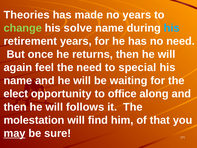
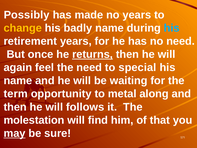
Theories: Theories -> Possibly (27, 15)
change colour: light green -> yellow (23, 28)
solve: solve -> badly (78, 28)
returns underline: none -> present (93, 54)
elect: elect -> term (16, 94)
office: office -> metal (122, 94)
